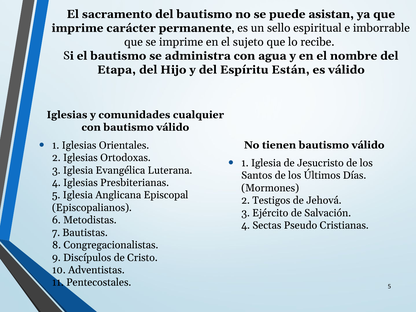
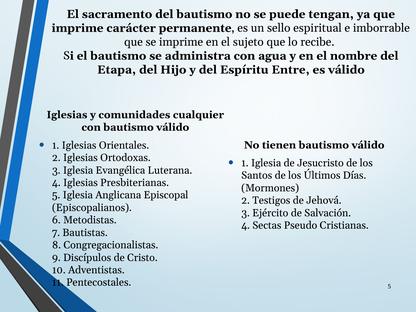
asistan: asistan -> tengan (331, 14)
Están: Están -> Entre (291, 70)
